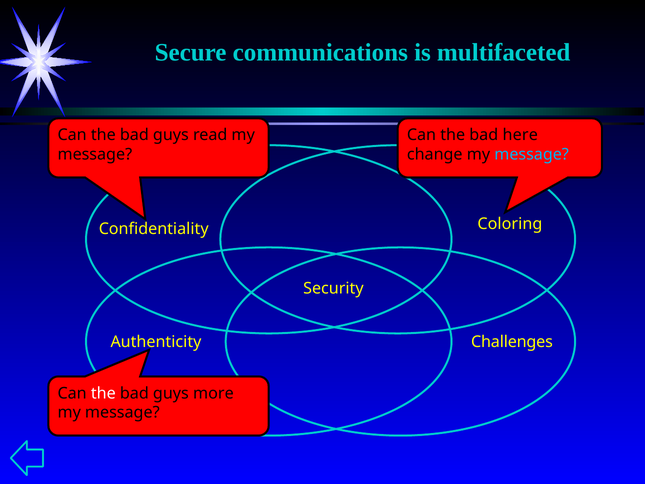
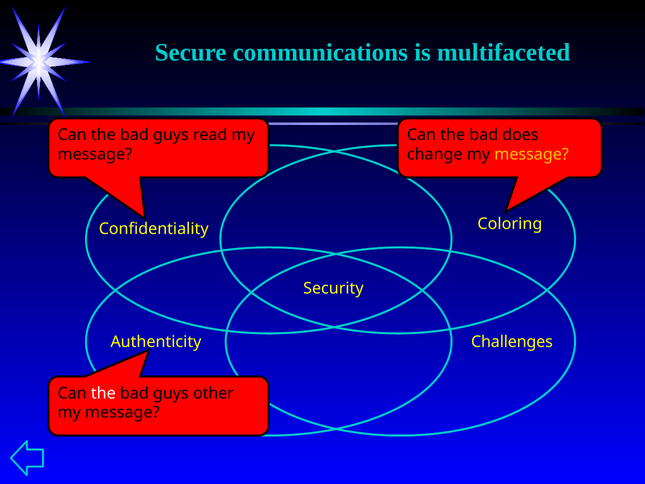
here: here -> does (520, 135)
message colour: light blue -> yellow (532, 154)
more: more -> other (213, 393)
